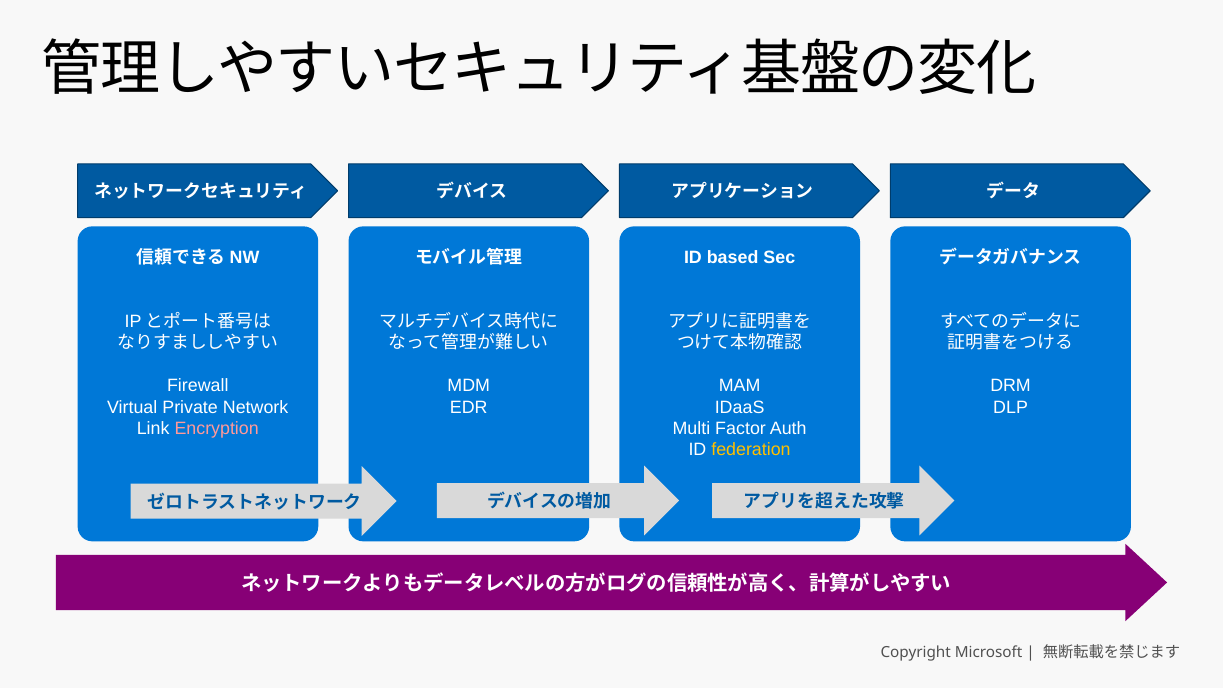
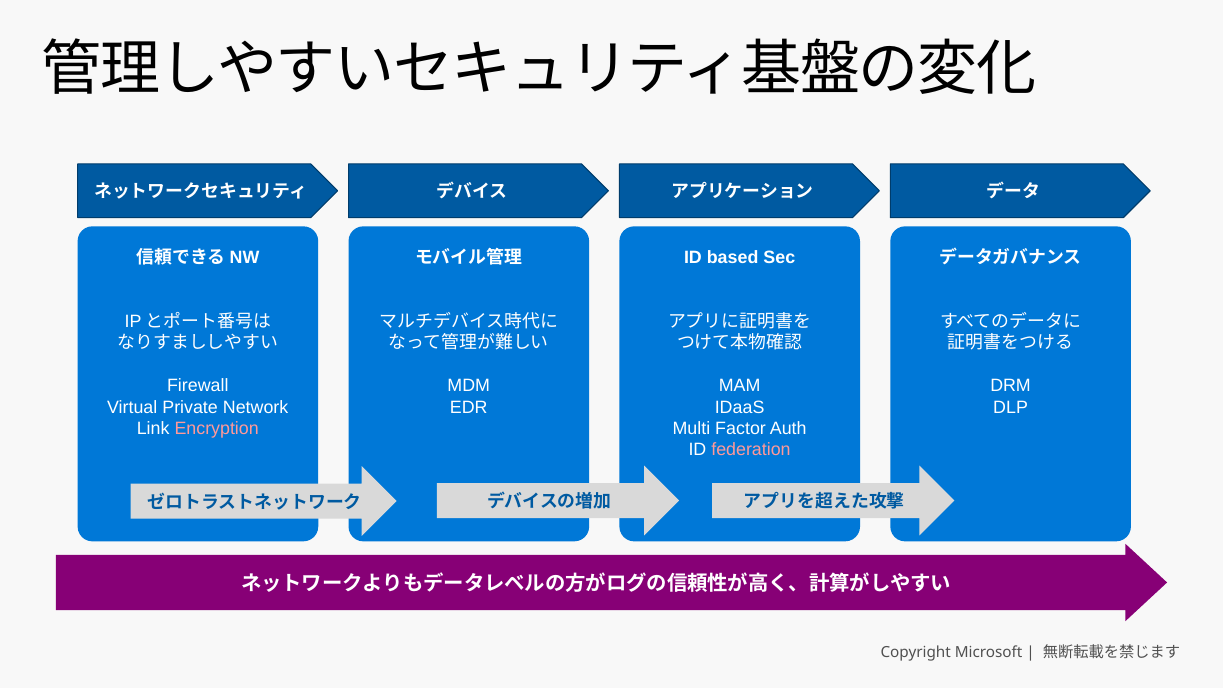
federation colour: yellow -> pink (751, 450)
